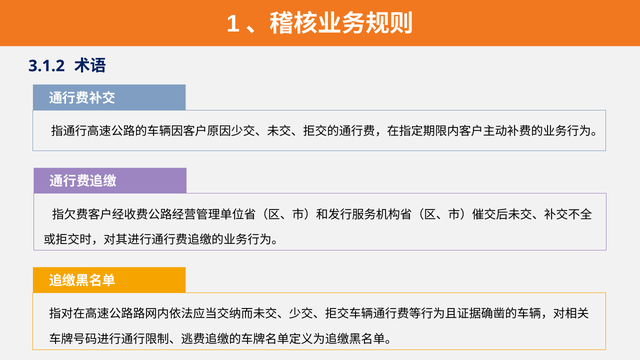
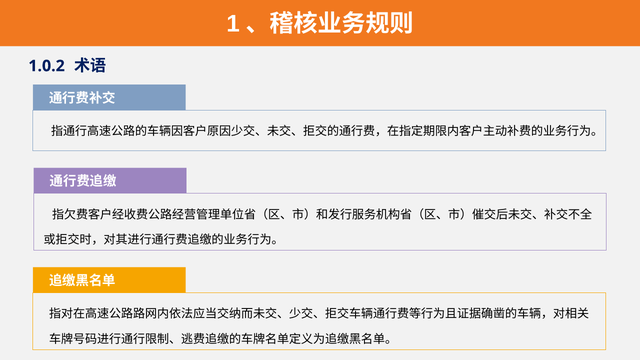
3.1.2: 3.1.2 -> 1.0.2 (47, 66)
